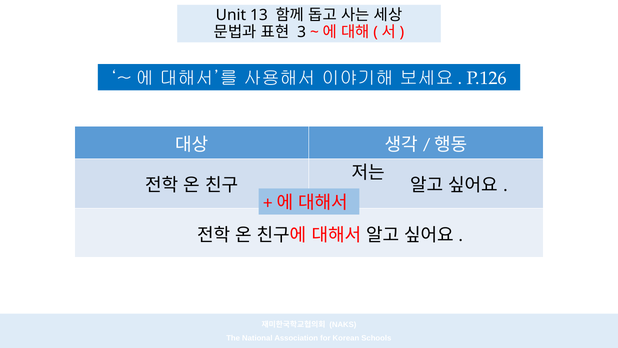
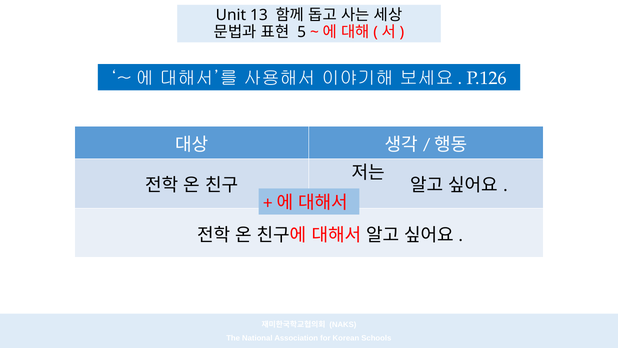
3: 3 -> 5 (302, 32)
